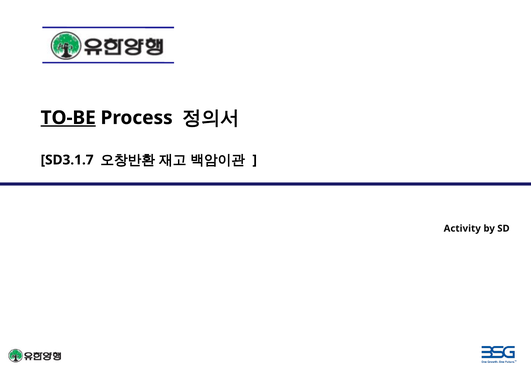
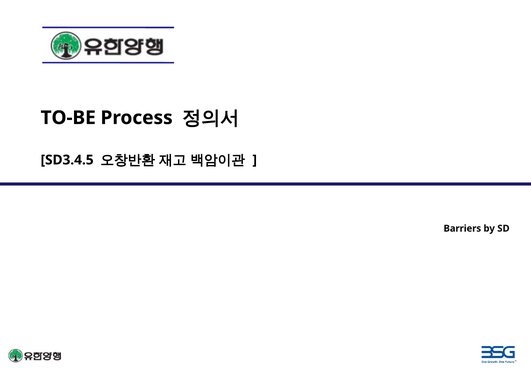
TO-BE underline: present -> none (68, 118)
SD3.1.7: SD3.1.7 -> SD3.4.5 (67, 160)
Activity: Activity -> Barriers (462, 228)
